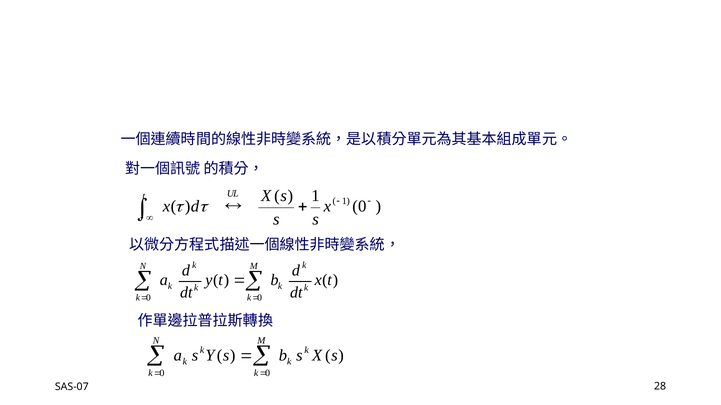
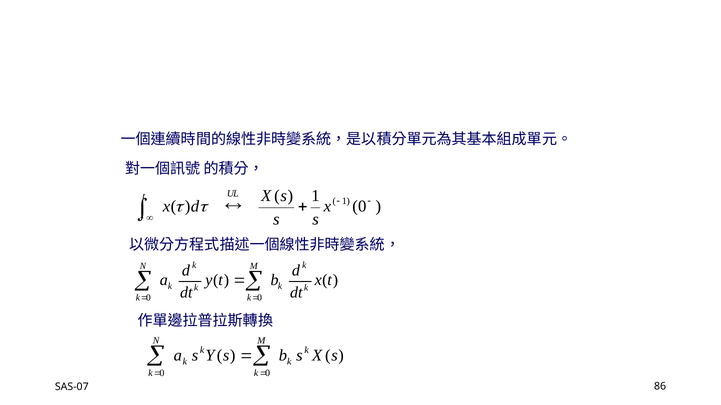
28: 28 -> 86 (660, 387)
